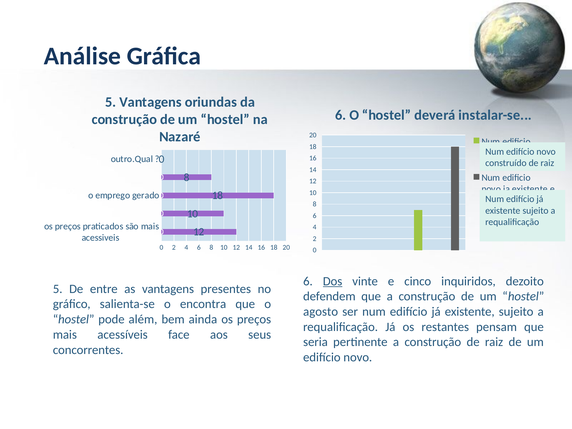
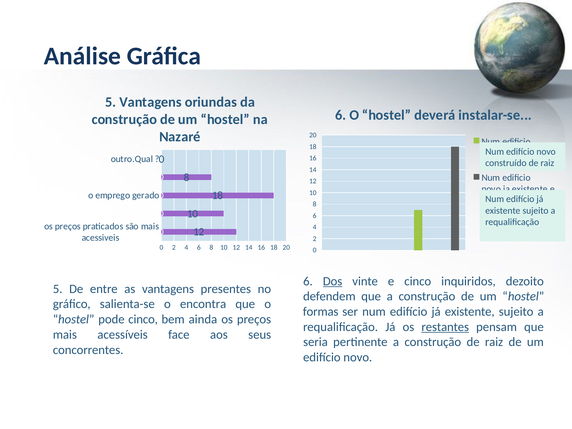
agosto: agosto -> formas (321, 312)
pode além: além -> cinco (143, 319)
restantes underline: none -> present (445, 327)
